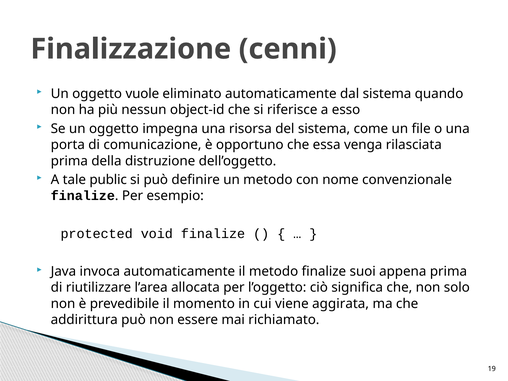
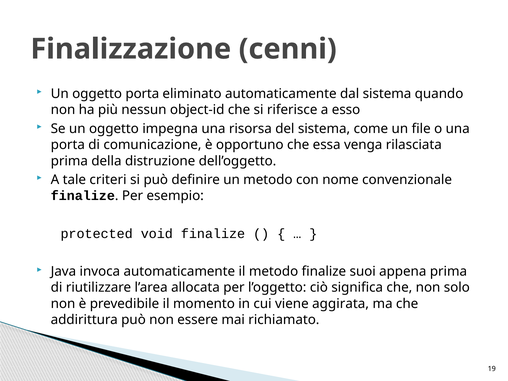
oggetto vuole: vuole -> porta (142, 94)
public: public -> criteri (108, 180)
